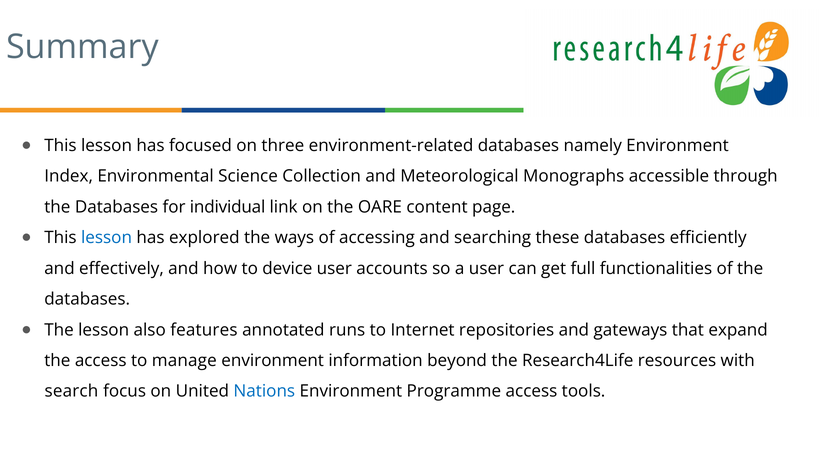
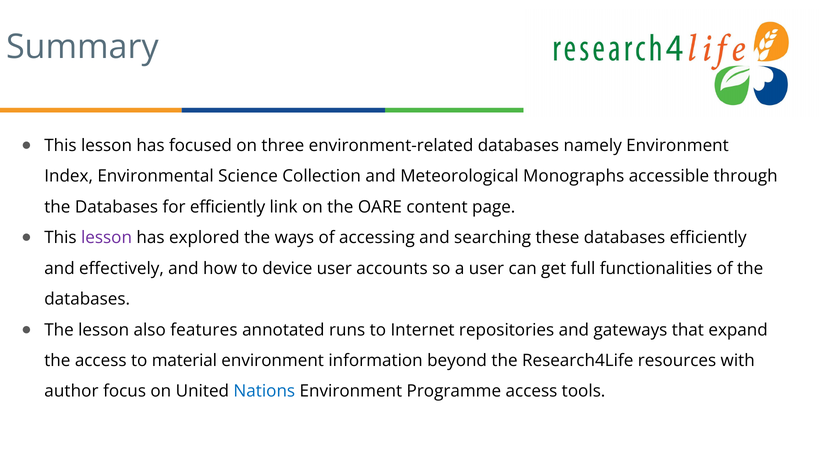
for individual: individual -> efficiently (228, 207)
lesson colour: blue -> purple (107, 238)
manage: manage -> material (184, 360)
search: search -> author (71, 391)
